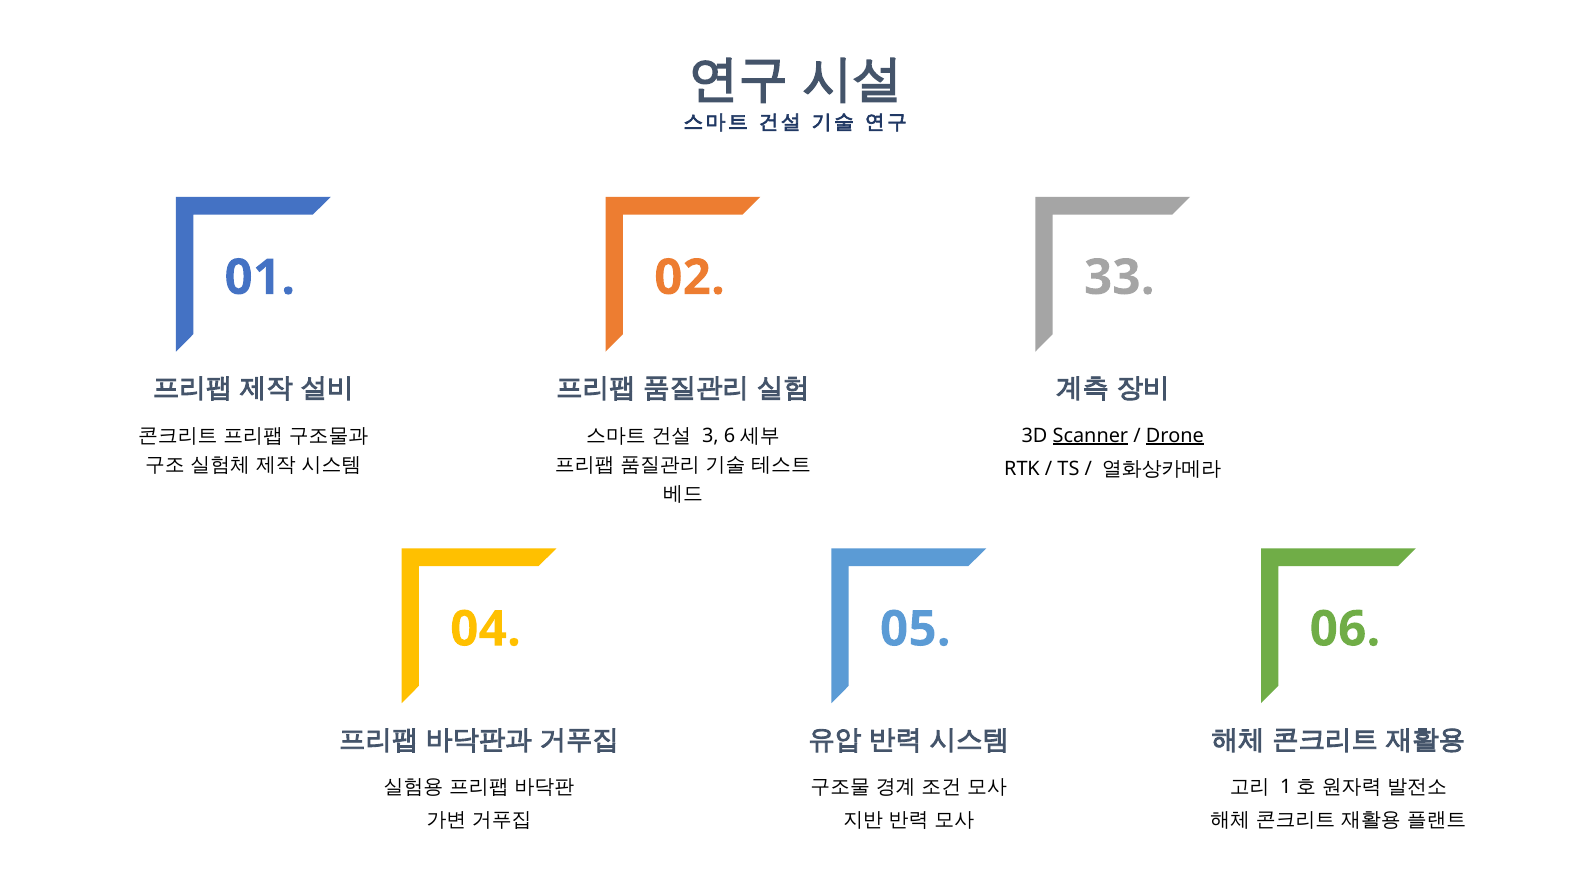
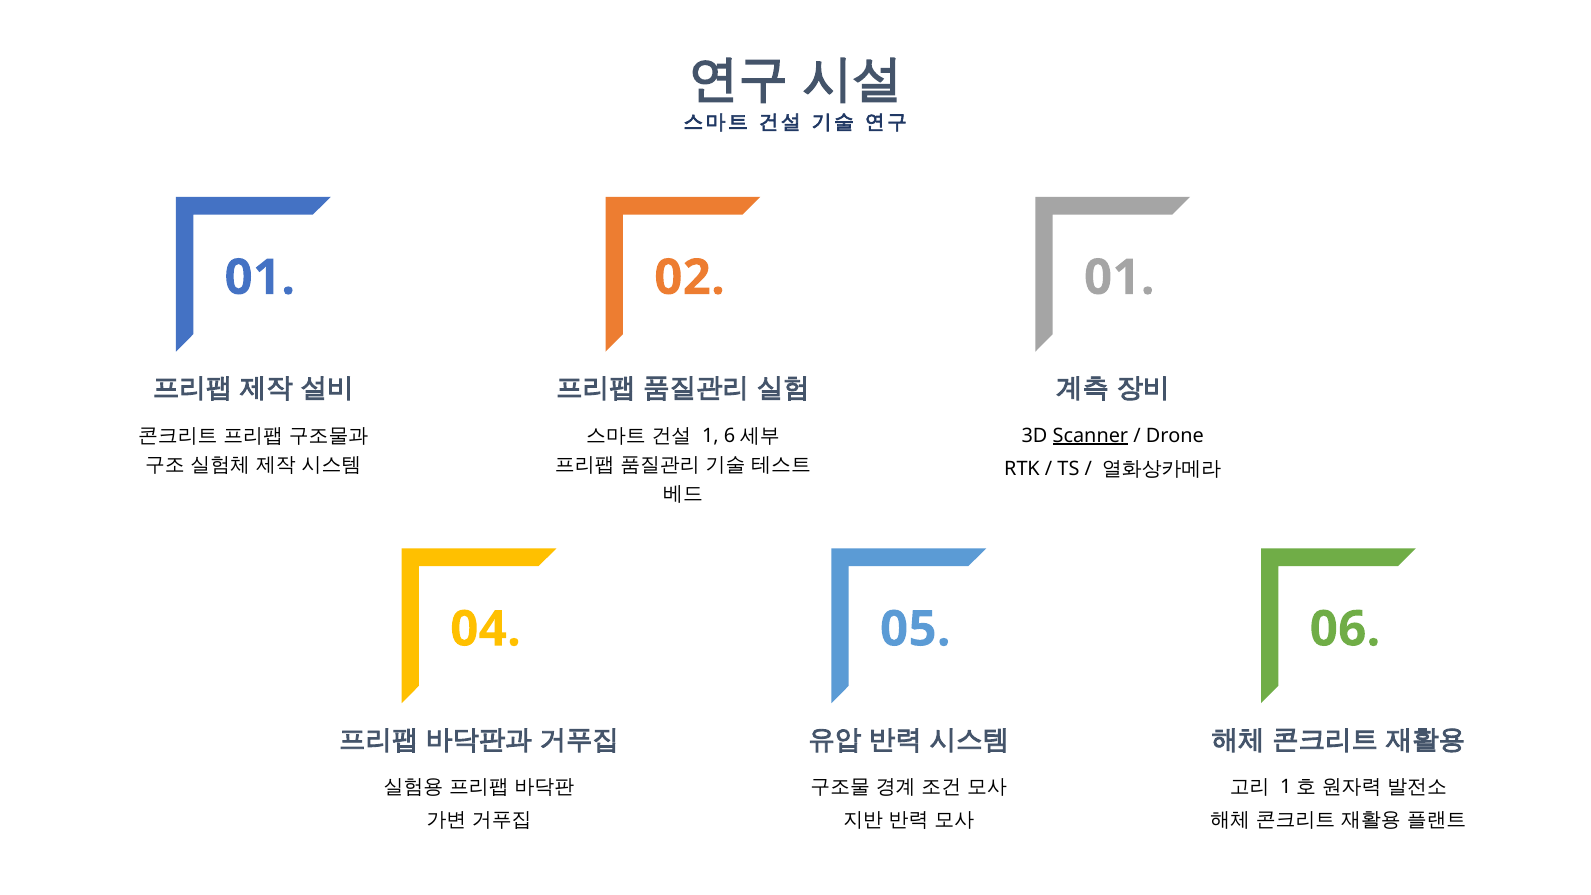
02 33: 33 -> 01 (1119, 278)
3: 3 -> 1 (710, 436)
Drone underline: present -> none (1175, 436)
